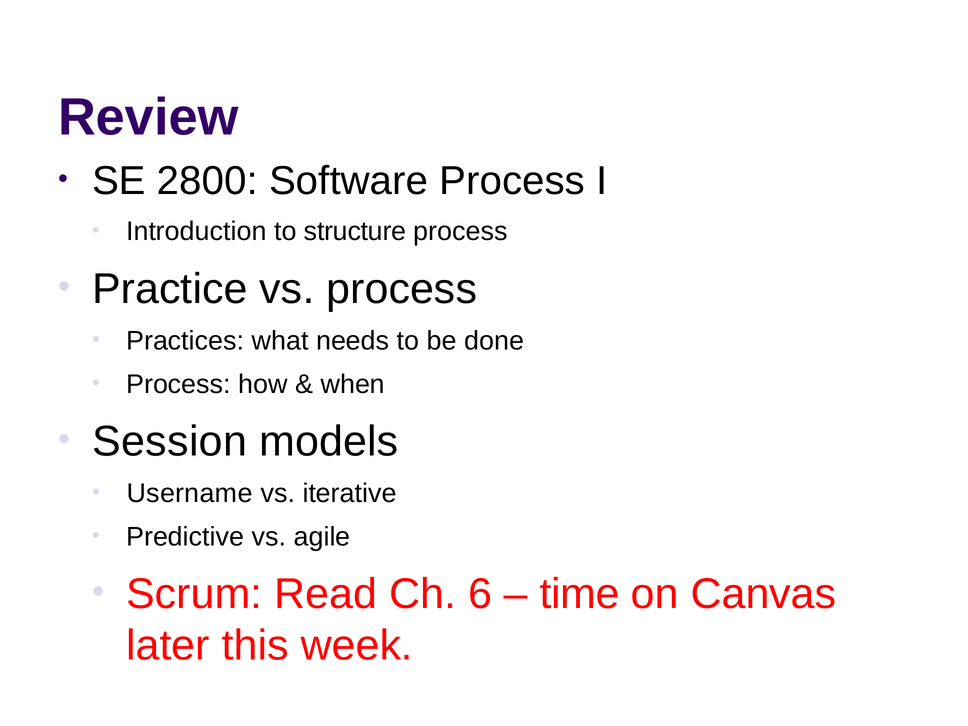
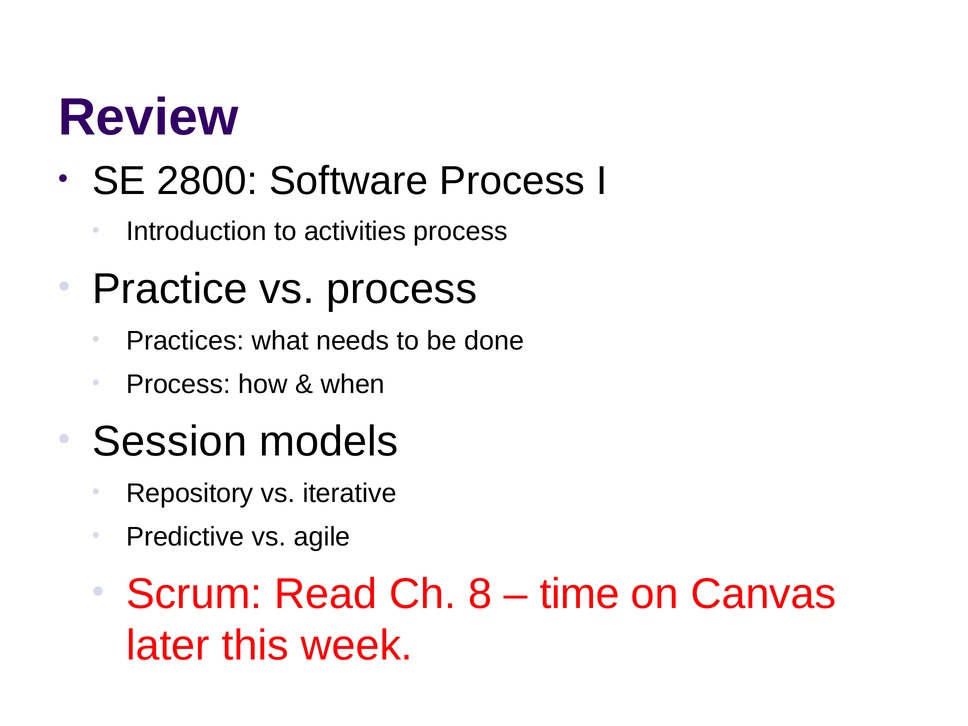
structure: structure -> activities (355, 232)
Username: Username -> Repository (190, 493)
6: 6 -> 8 (480, 594)
